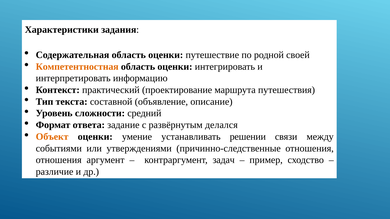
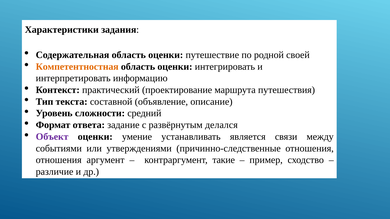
Объект colour: orange -> purple (52, 137)
решении: решении -> является (248, 137)
задач: задач -> такие (224, 160)
